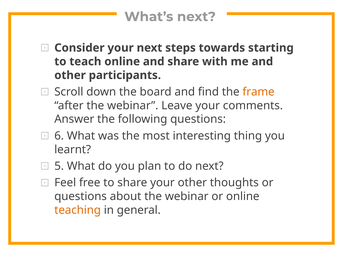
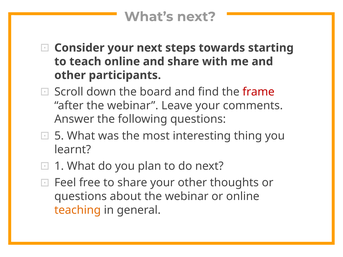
frame colour: orange -> red (259, 92)
6: 6 -> 5 (59, 136)
5: 5 -> 1 (59, 166)
